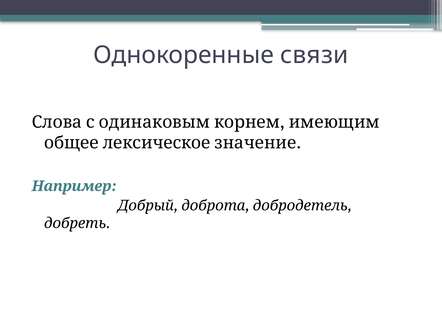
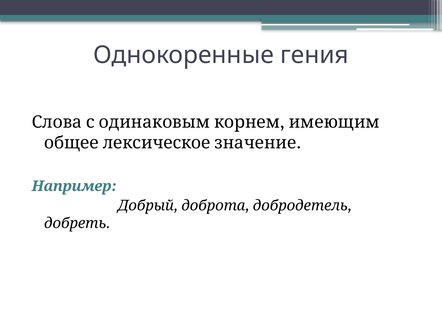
связи: связи -> гения (315, 55)
